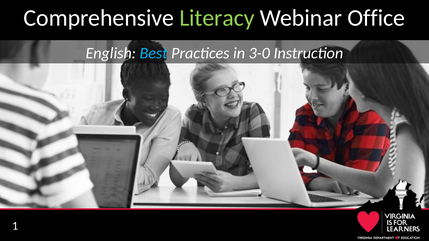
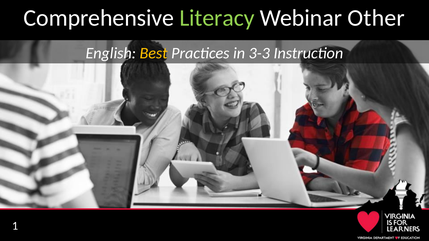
Office: Office -> Other (376, 18)
Best colour: light blue -> yellow (154, 53)
3-0: 3-0 -> 3-3 (259, 53)
